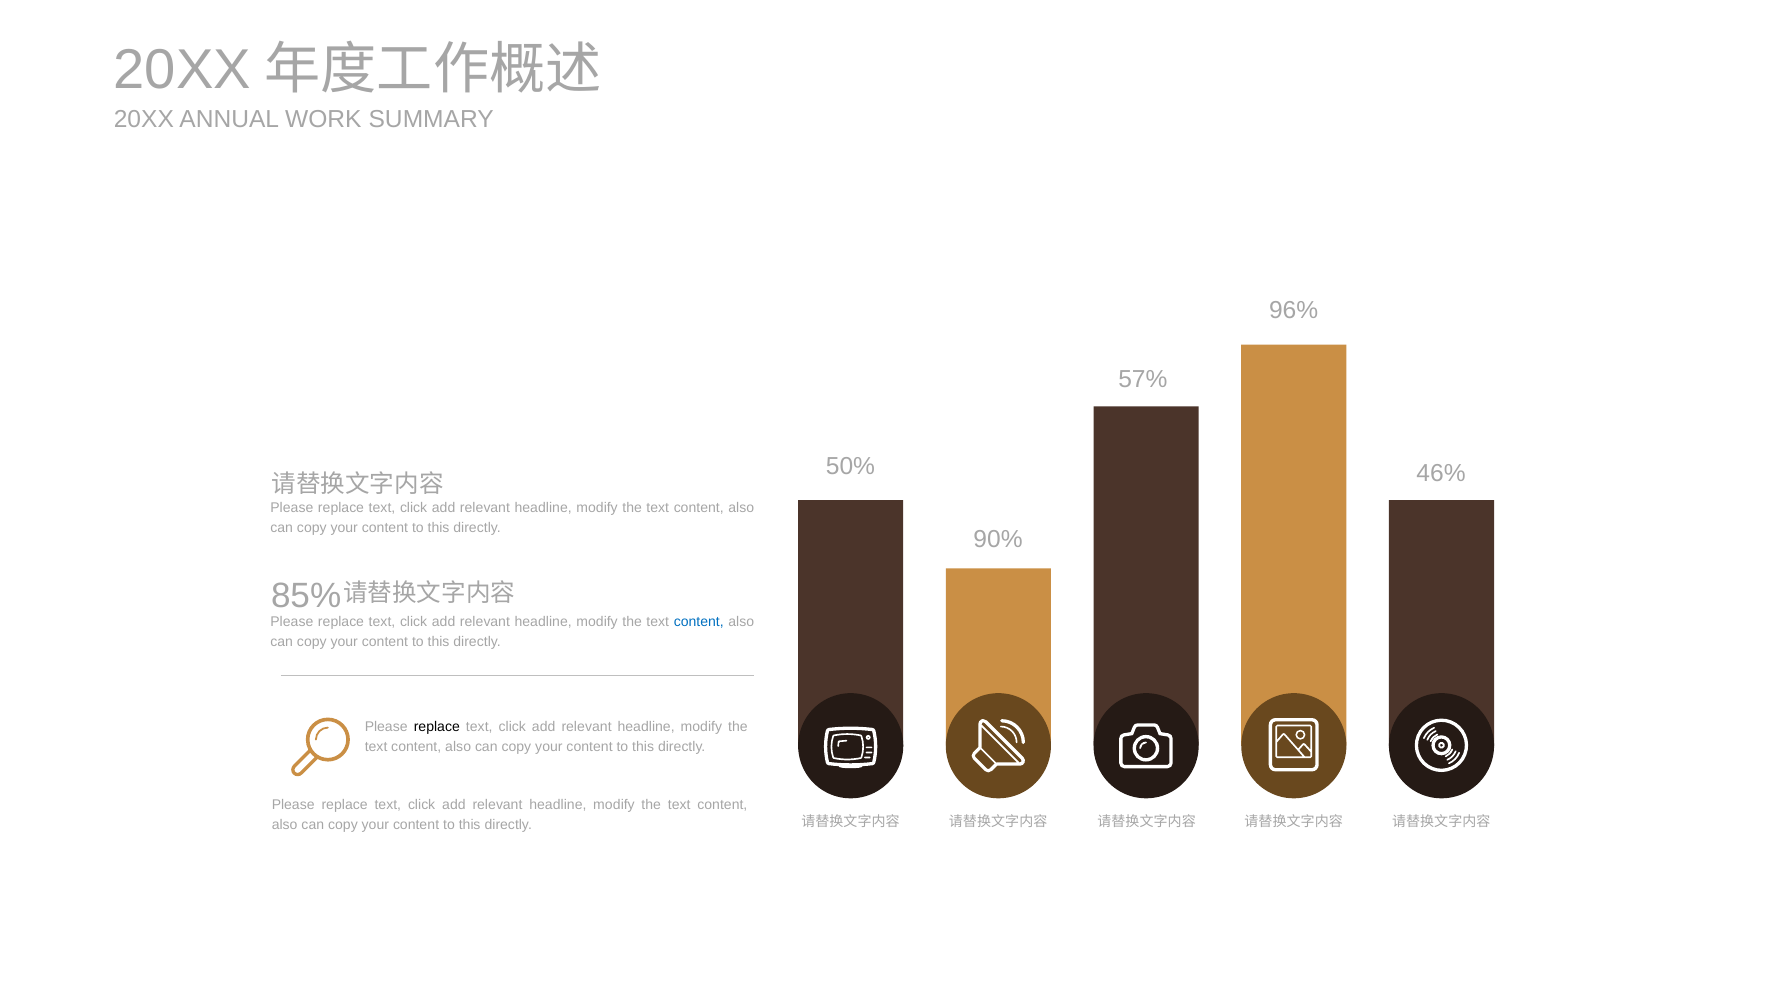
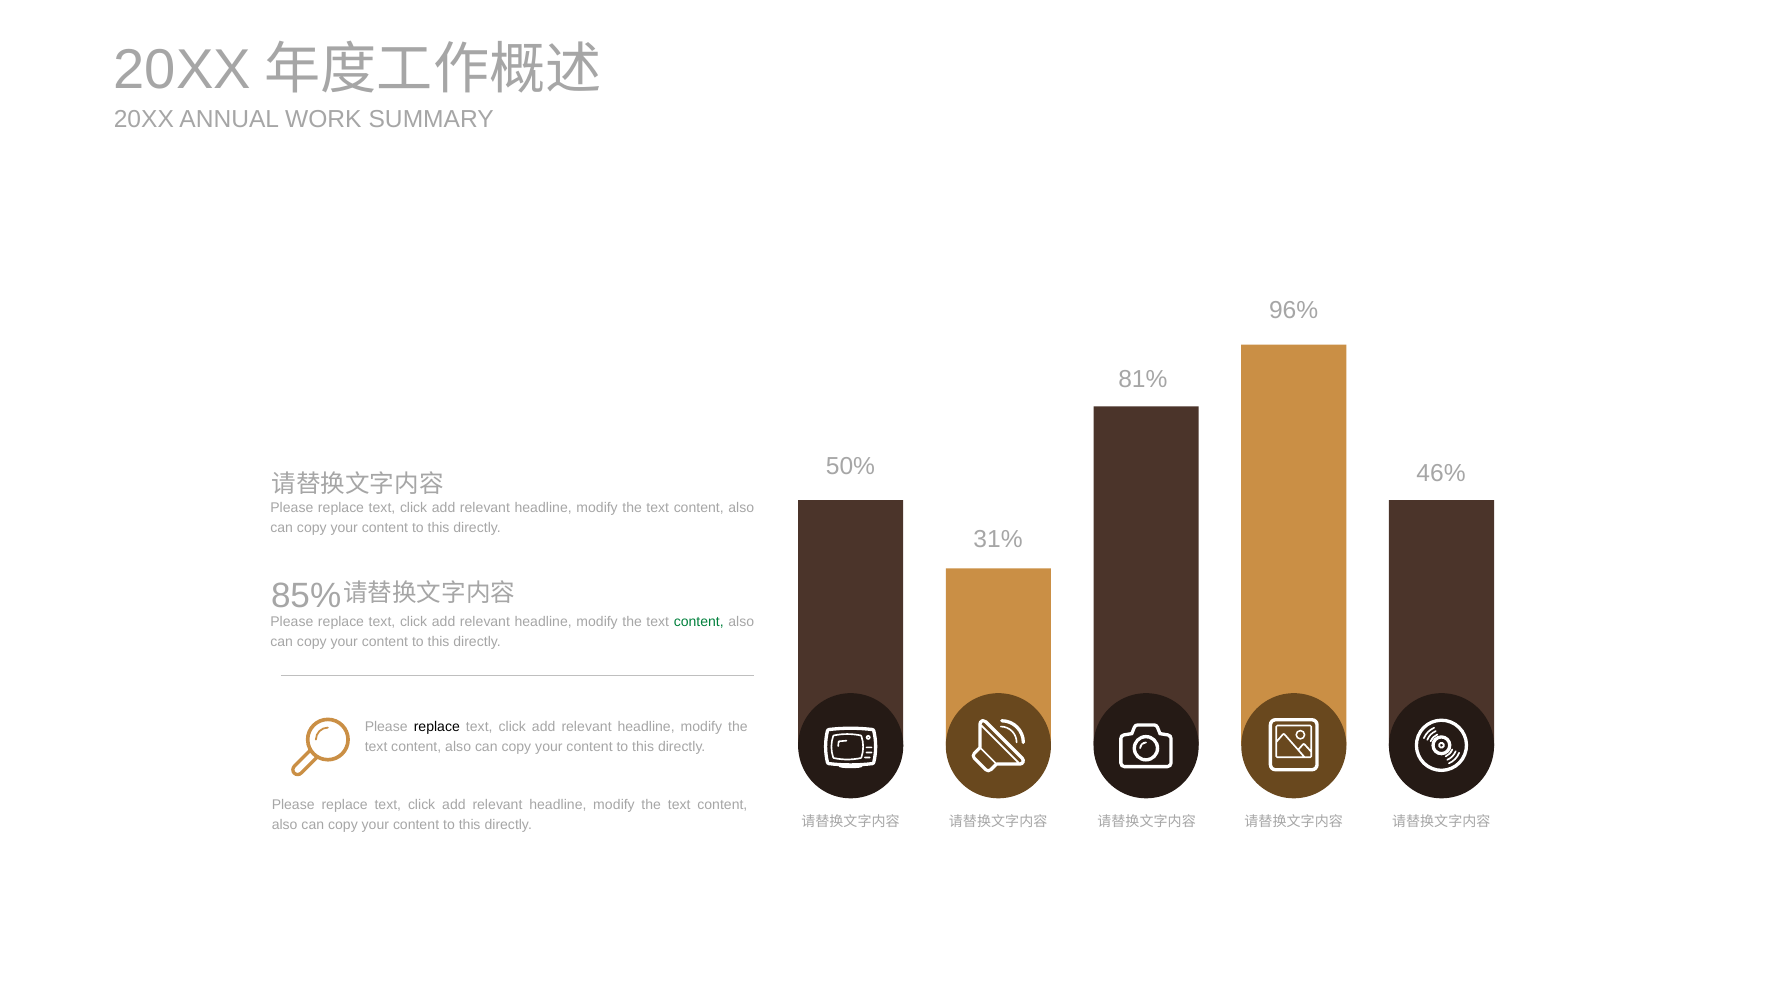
57%: 57% -> 81% (1143, 380)
90%: 90% -> 31% (998, 540)
content colour: blue -> green (699, 622)
